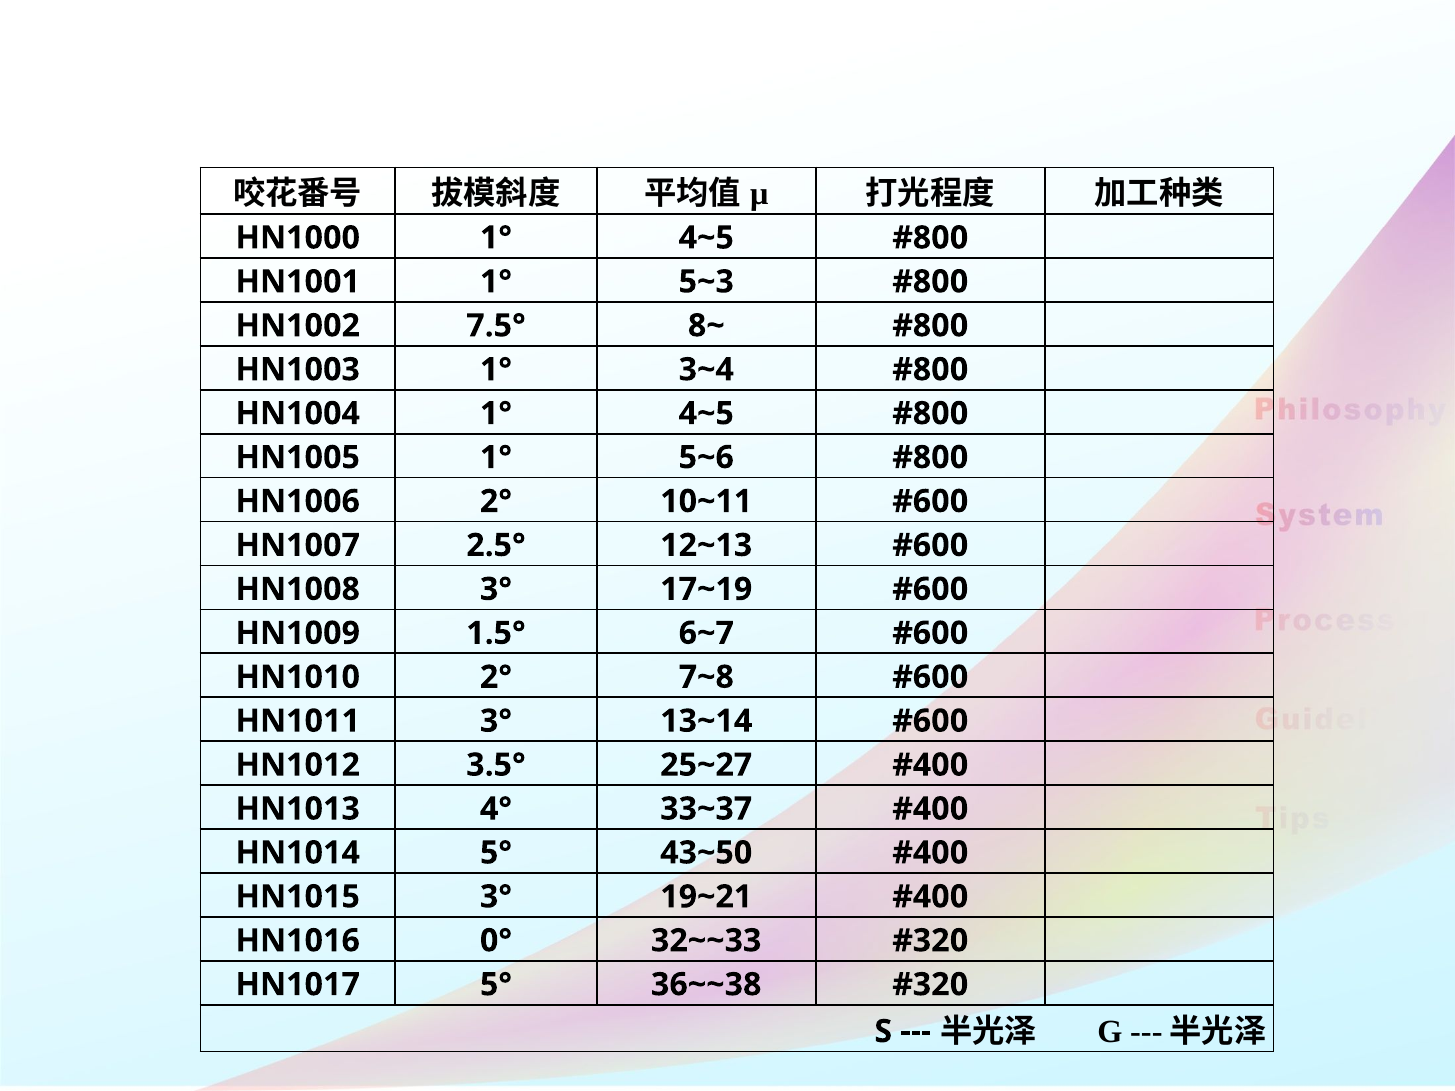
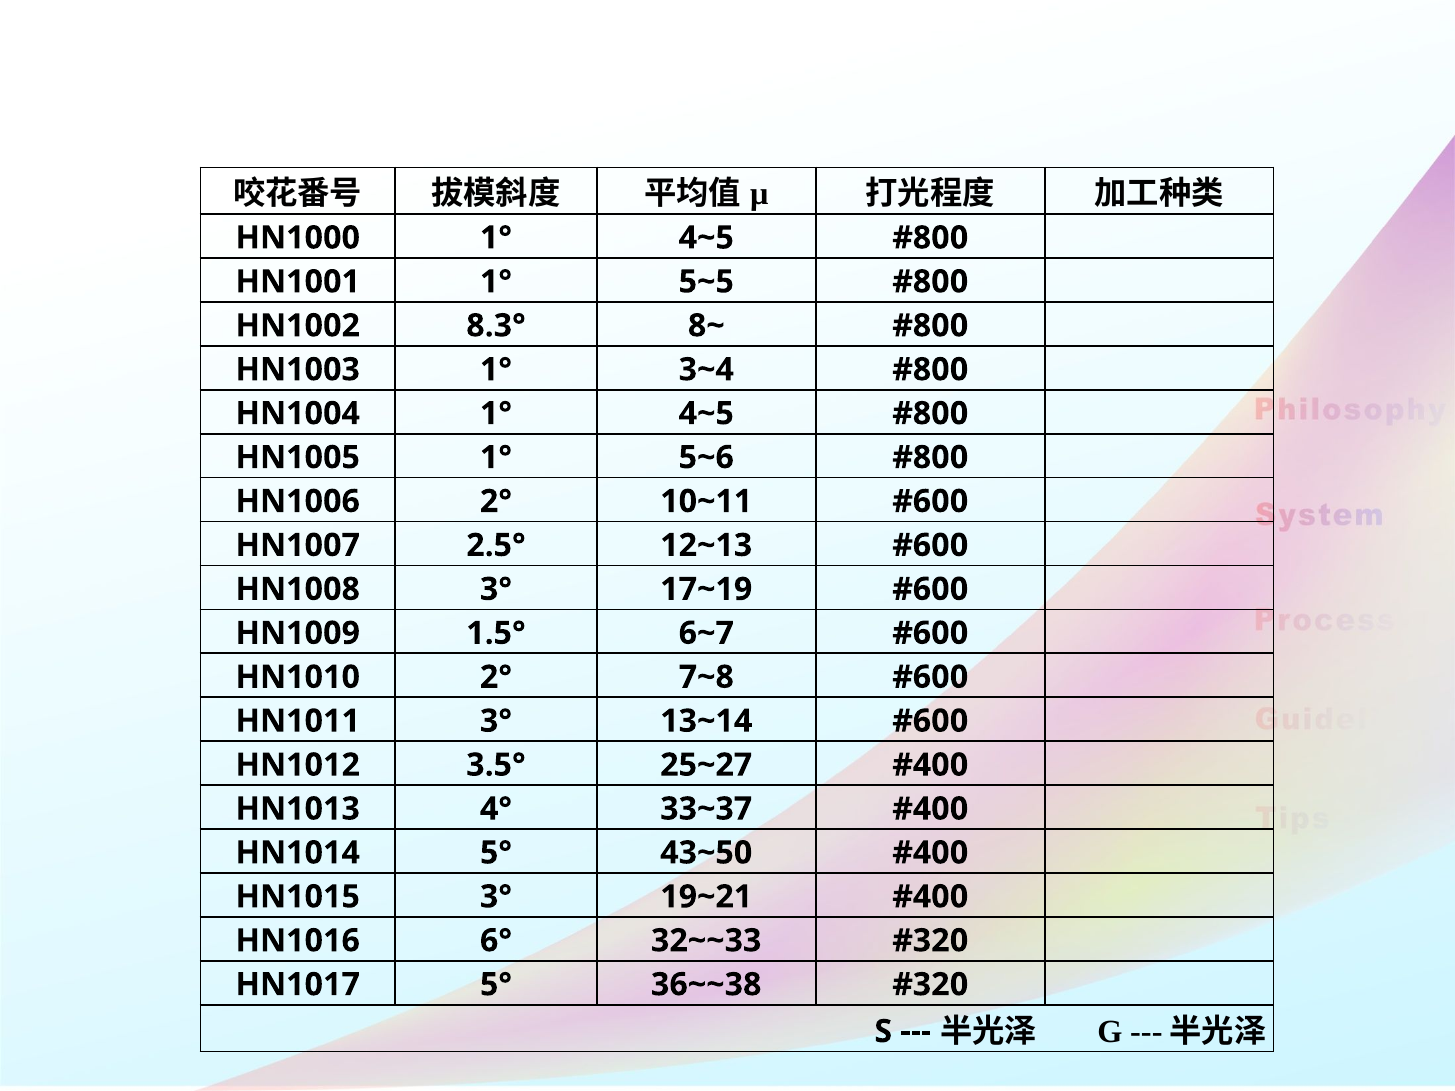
5~3: 5~3 -> 5~5 (706, 282)
7.5°: 7.5° -> 8.3° (496, 326)
0°: 0° -> 6° (496, 941)
